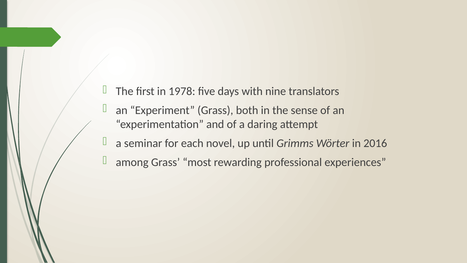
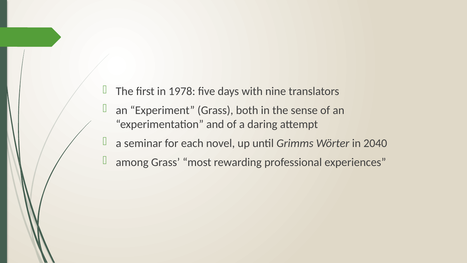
2016: 2016 -> 2040 (375, 143)
